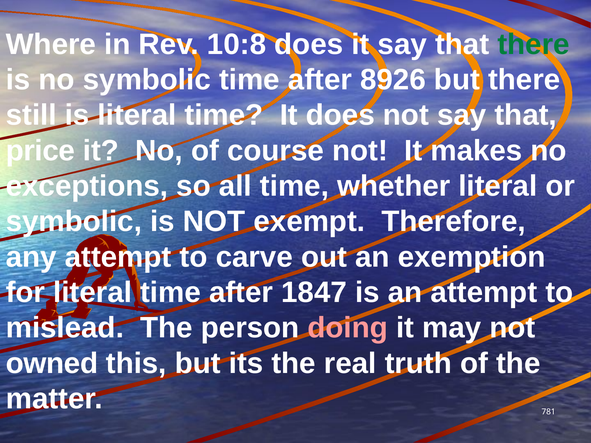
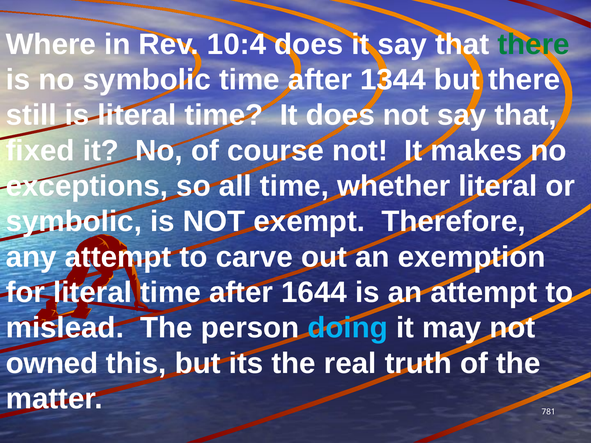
10:8: 10:8 -> 10:4 (237, 44)
8926: 8926 -> 1344 (393, 80)
price: price -> fixed (40, 151)
1847: 1847 -> 1644 (314, 293)
doing colour: pink -> light blue (348, 328)
